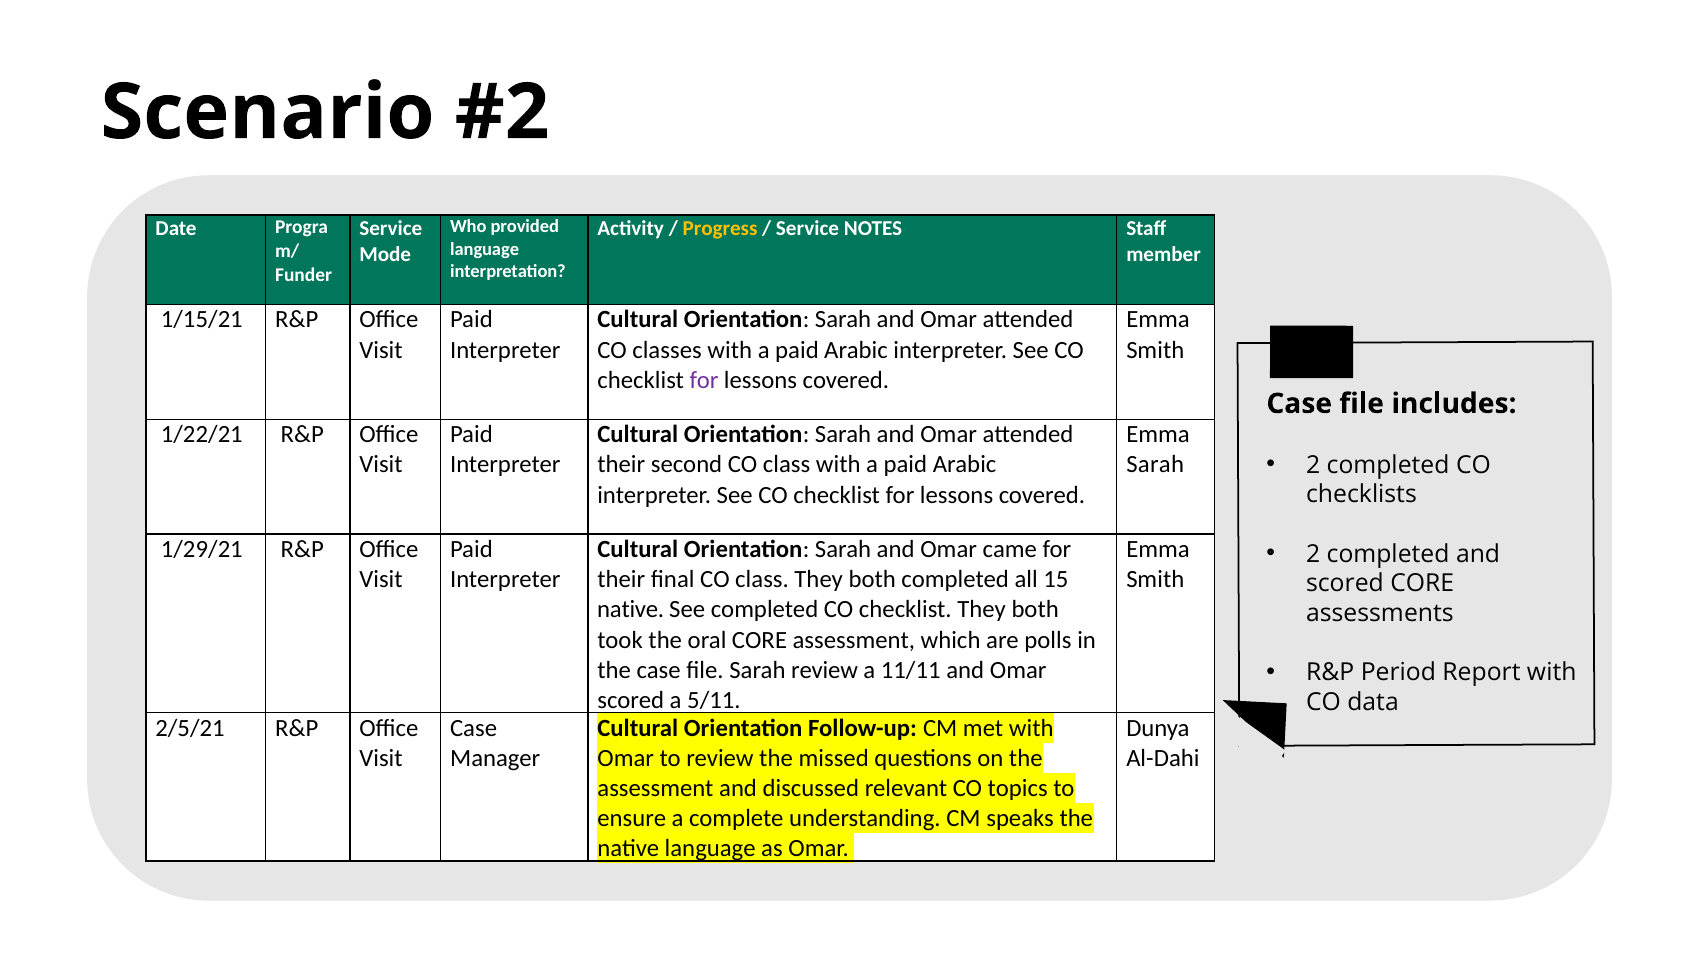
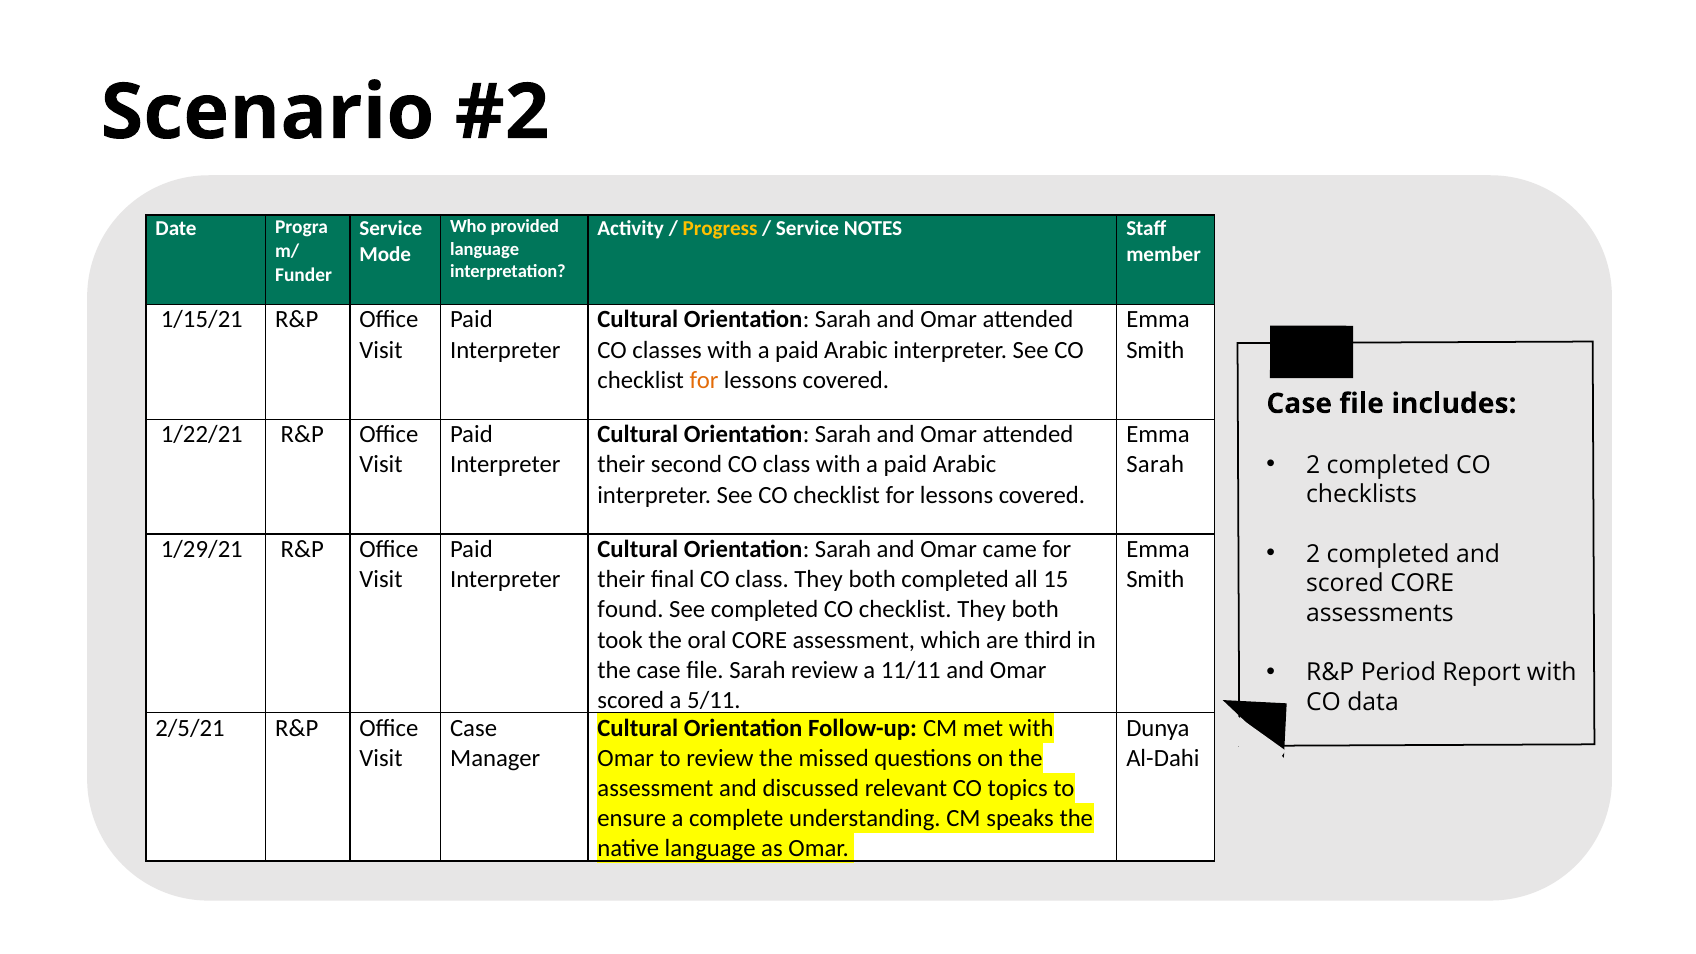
for colour: purple -> orange (704, 380)
native: native -> found (630, 610)
polls: polls -> third (1048, 640)
